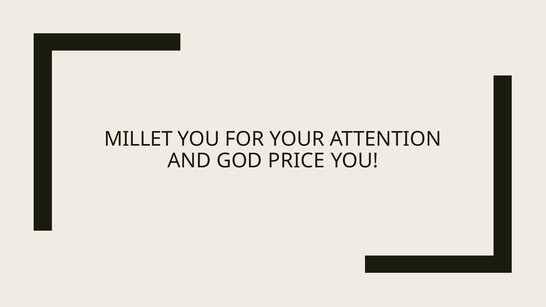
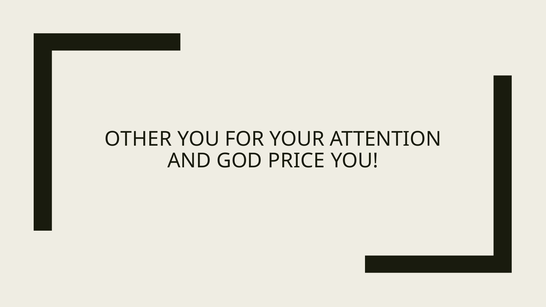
MILLET: MILLET -> OTHER (138, 139)
